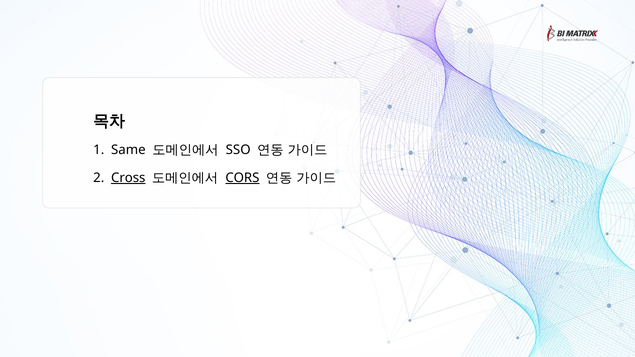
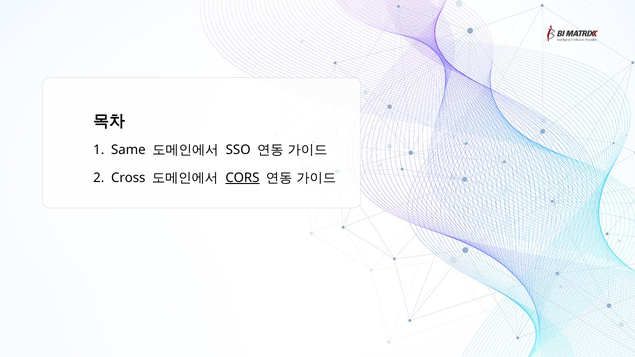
Cross underline: present -> none (128, 178)
